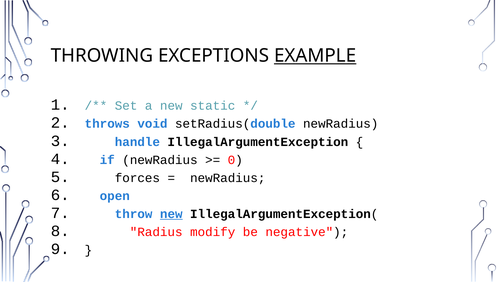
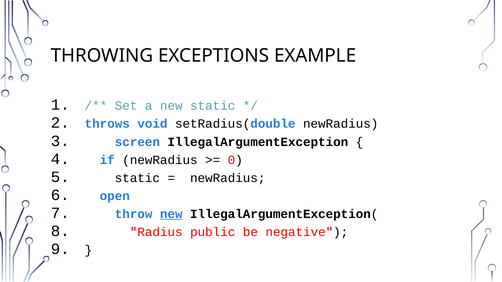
EXAMPLE underline: present -> none (315, 56)
handle: handle -> screen (137, 142)
forces: forces -> static (137, 178)
modify: modify -> public (213, 232)
